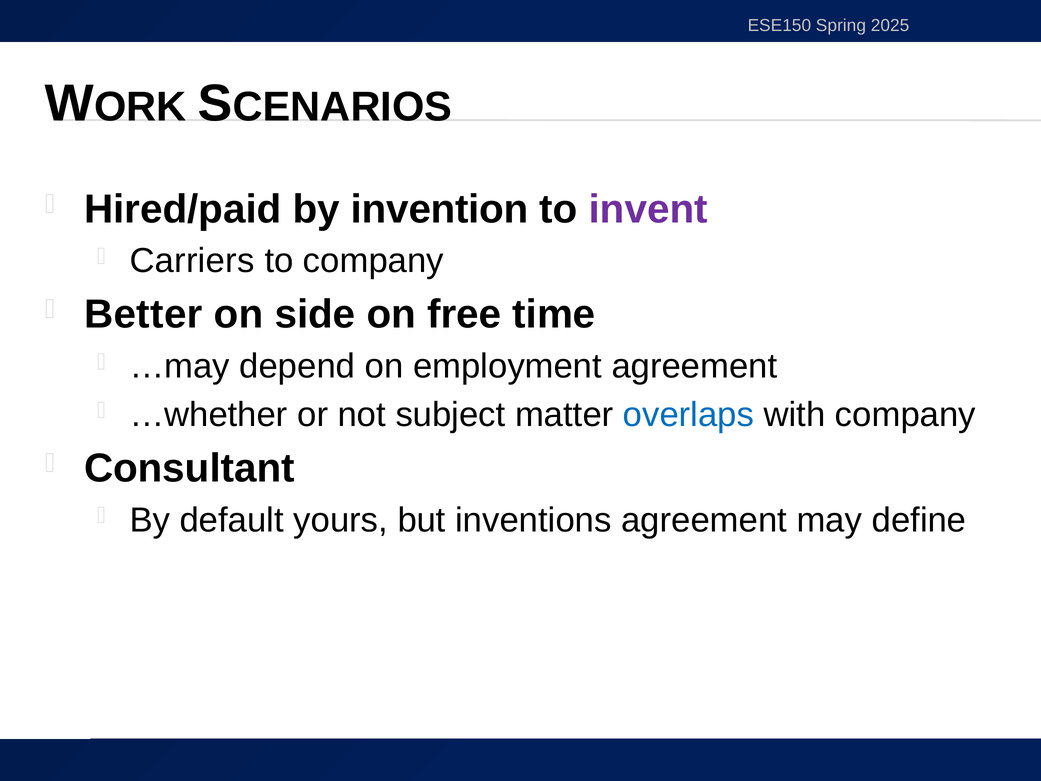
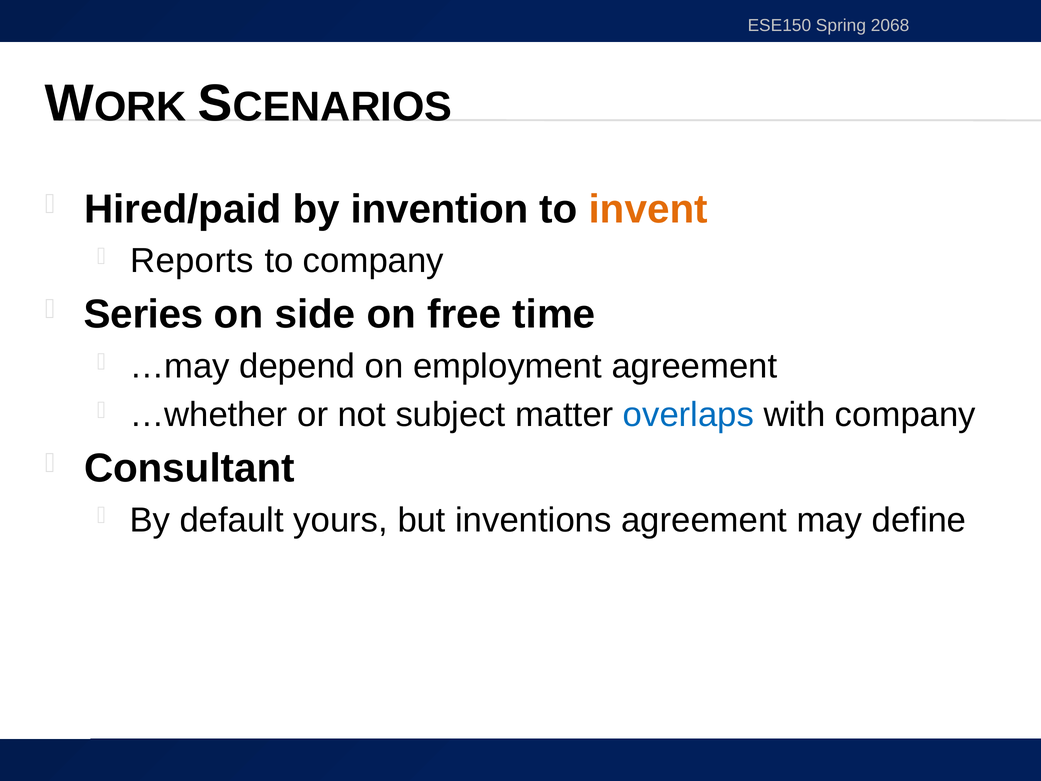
2025: 2025 -> 2068 (890, 25)
invent colour: purple -> orange (648, 209)
Carriers: Carriers -> Reports (192, 261)
Better: Better -> Series (144, 314)
